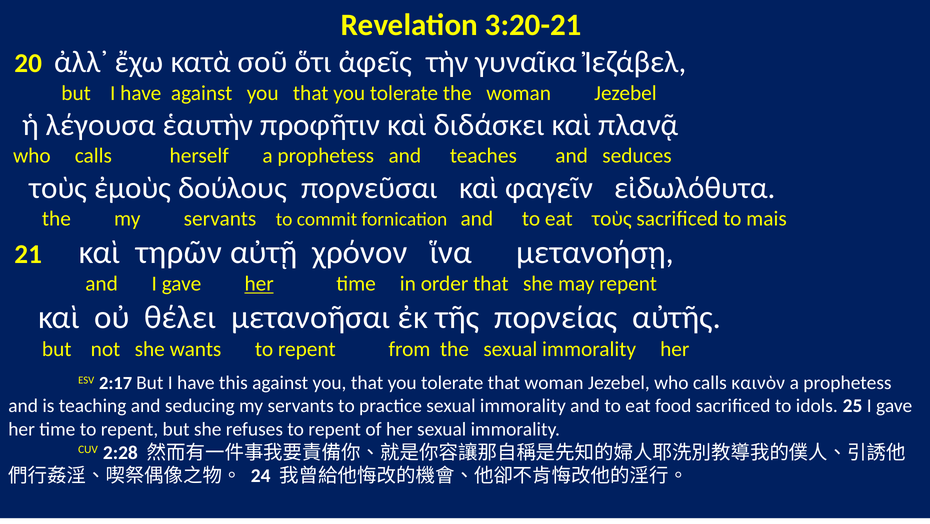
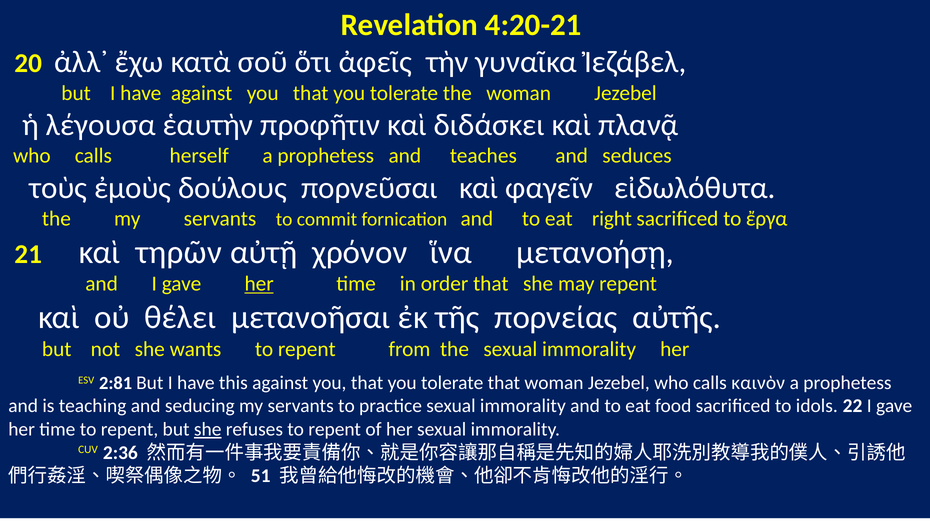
3:20-21: 3:20-21 -> 4:20-21 (533, 25)
eat τοὺς: τοὺς -> right (612, 219)
mais: mais -> ἔργα (767, 219)
2:17: 2:17 -> 2:81 (116, 383)
25: 25 -> 22 (853, 406)
she underline: none -> present (208, 430)
2:28: 2:28 -> 2:36 (120, 453)
24: 24 -> 51 (261, 476)
